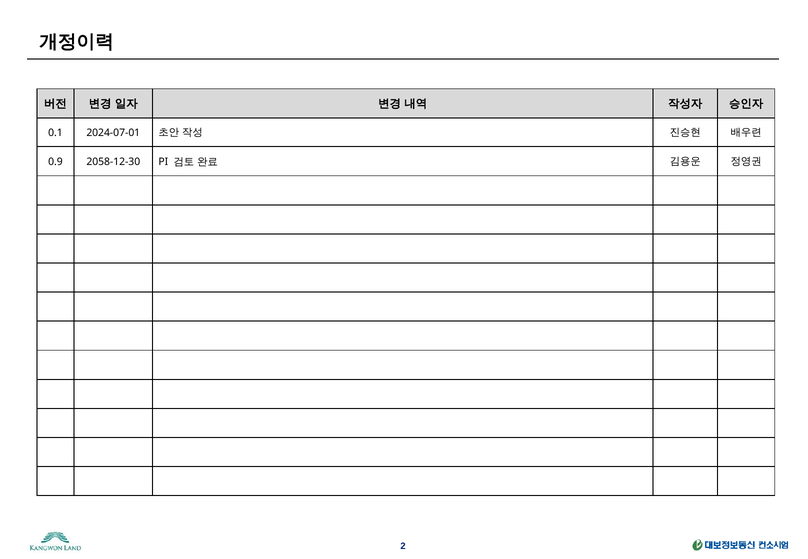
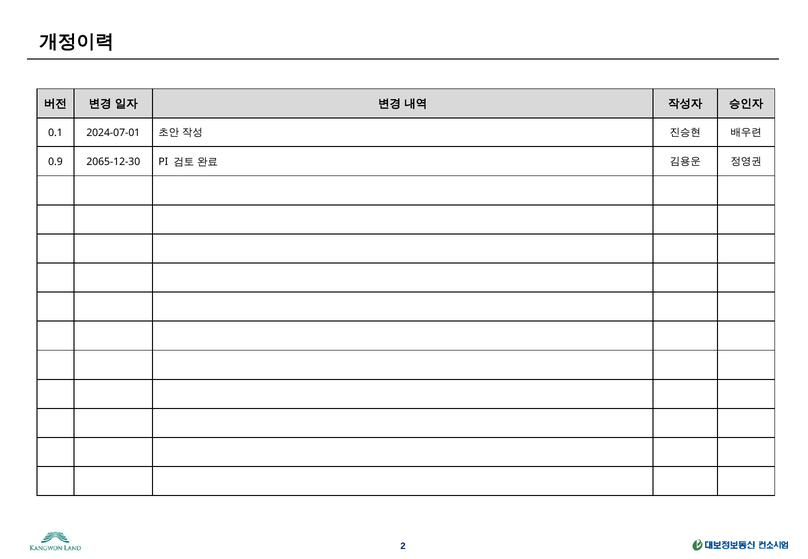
2058-12-30: 2058-12-30 -> 2065-12-30 (113, 162)
